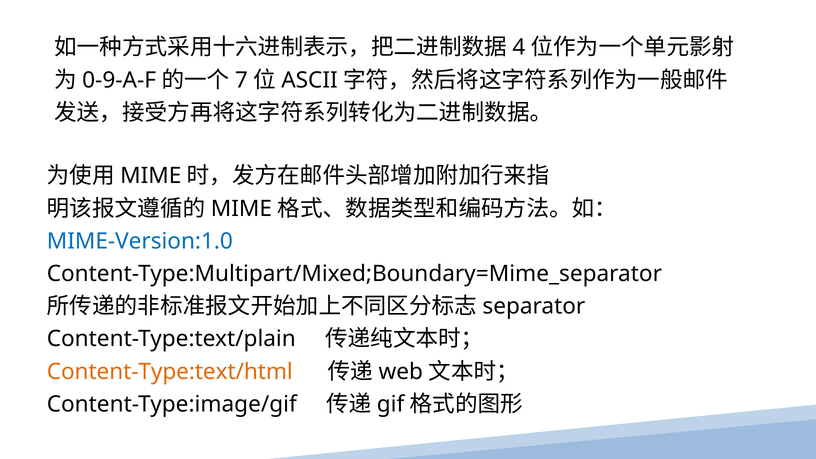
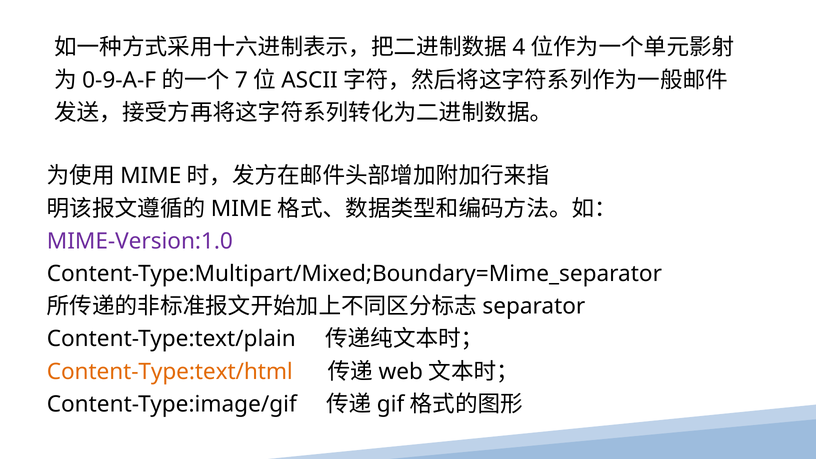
MIME-Version:1.0 colour: blue -> purple (140, 241)
